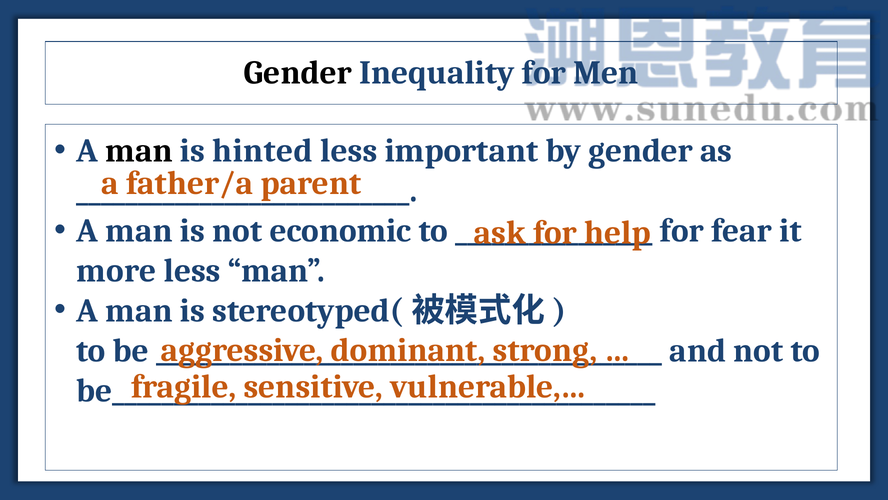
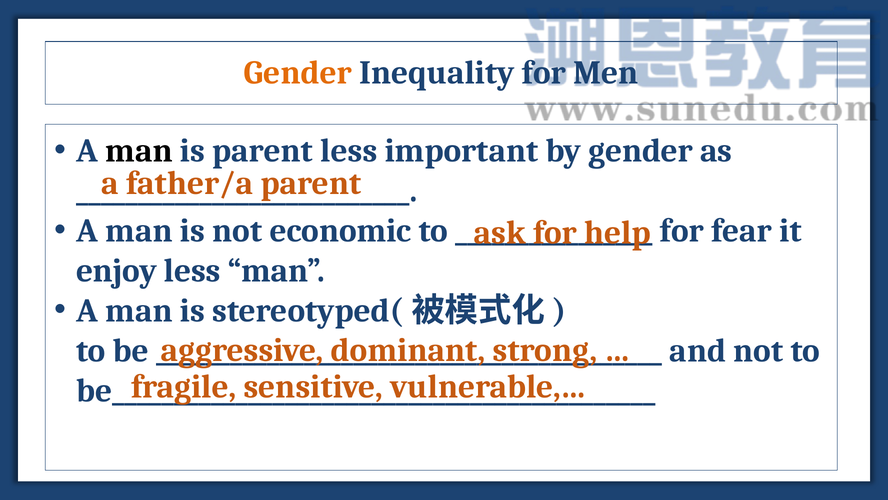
Gender colour: black -> orange (298, 73)
is hinted: hinted -> parent (263, 151)
more: more -> enjoy (117, 271)
